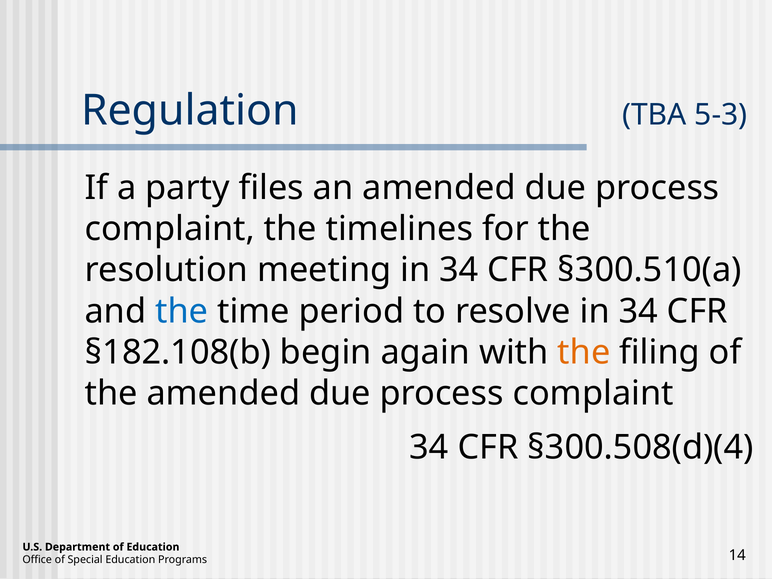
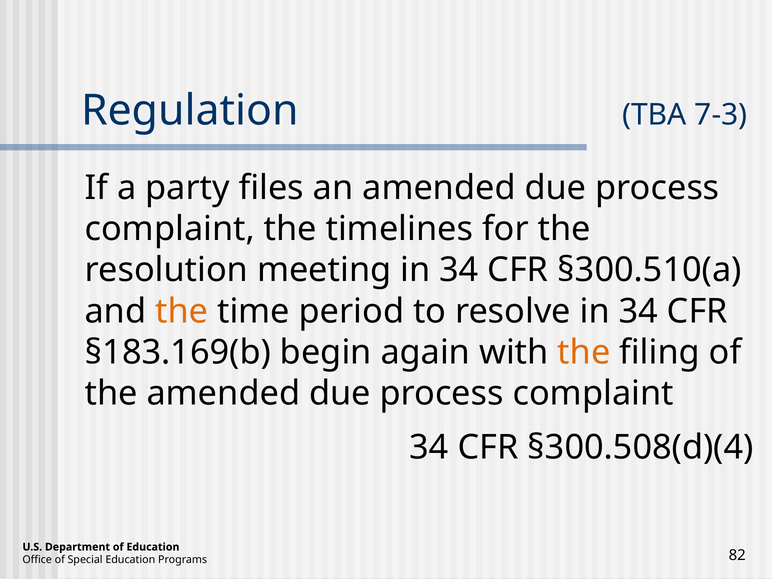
5-3: 5-3 -> 7-3 (721, 115)
the colour: blue -> orange (182, 311)
§182.108(b: §182.108(b -> §183.169(b (178, 352)
14: 14 -> 82 (737, 555)
